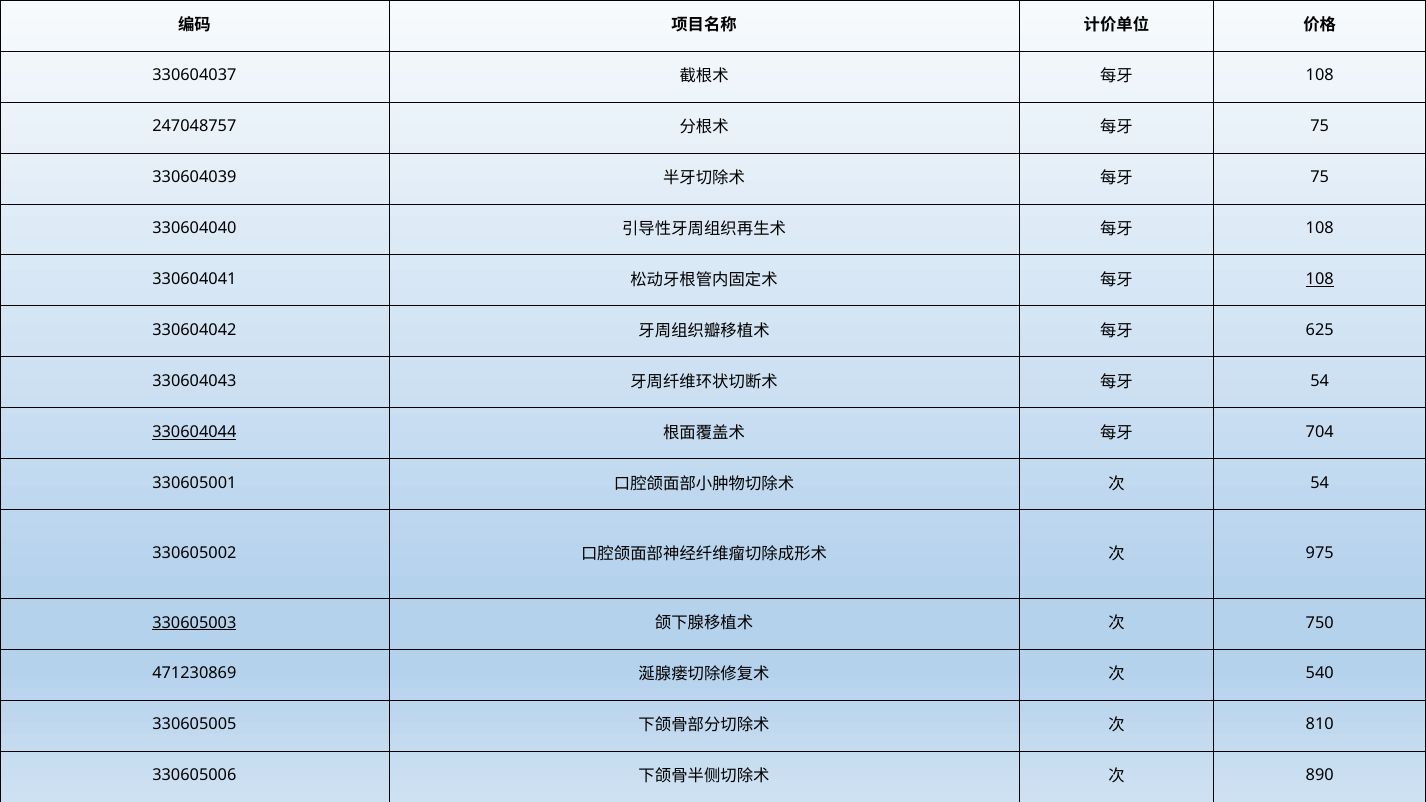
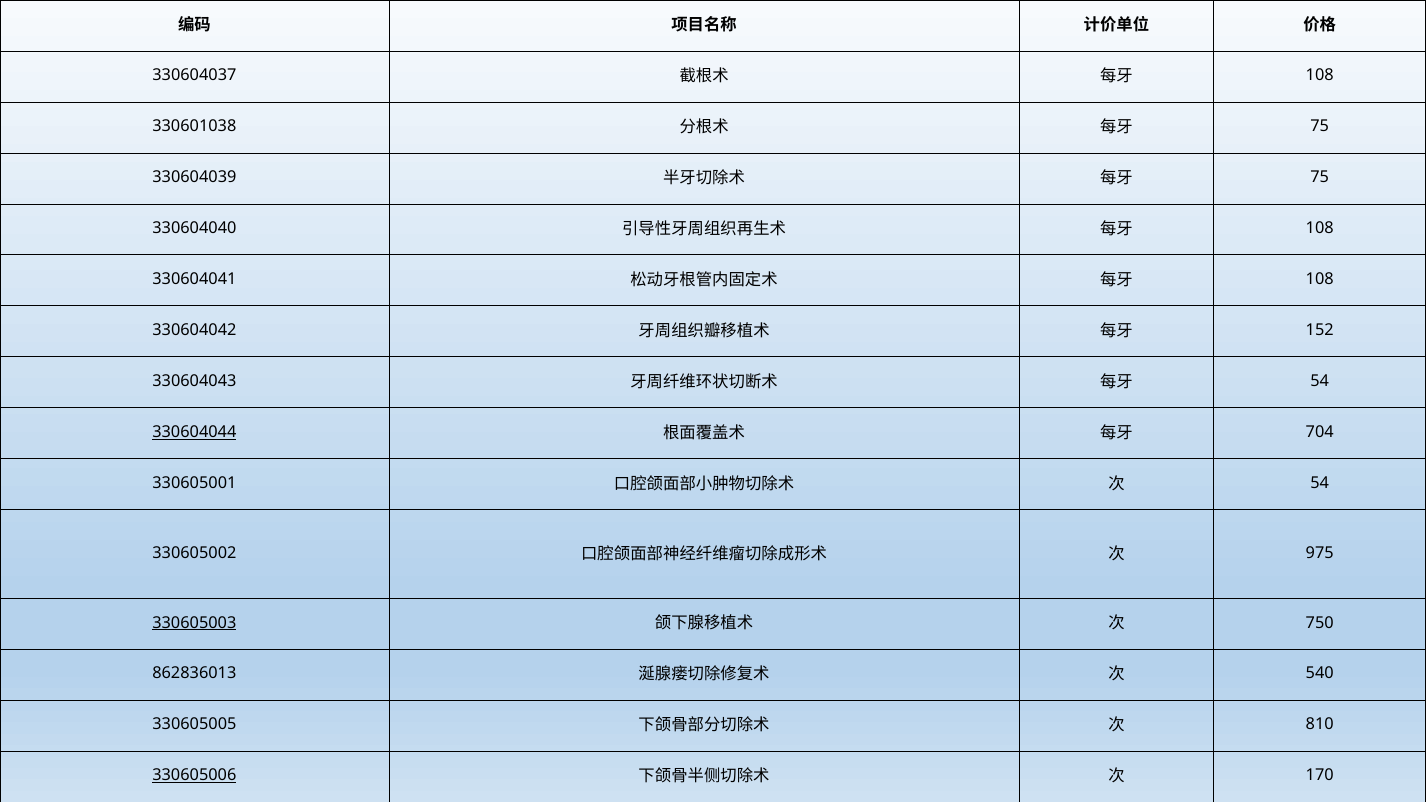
247048757: 247048757 -> 330601038 (194, 126)
108 underline: present -> none (1320, 279)
625: 625 -> 152 (1320, 330)
471230869: 471230869 -> 862836013 (194, 674)
330605006 underline: none -> present (194, 776)
890: 890 -> 170 (1320, 776)
